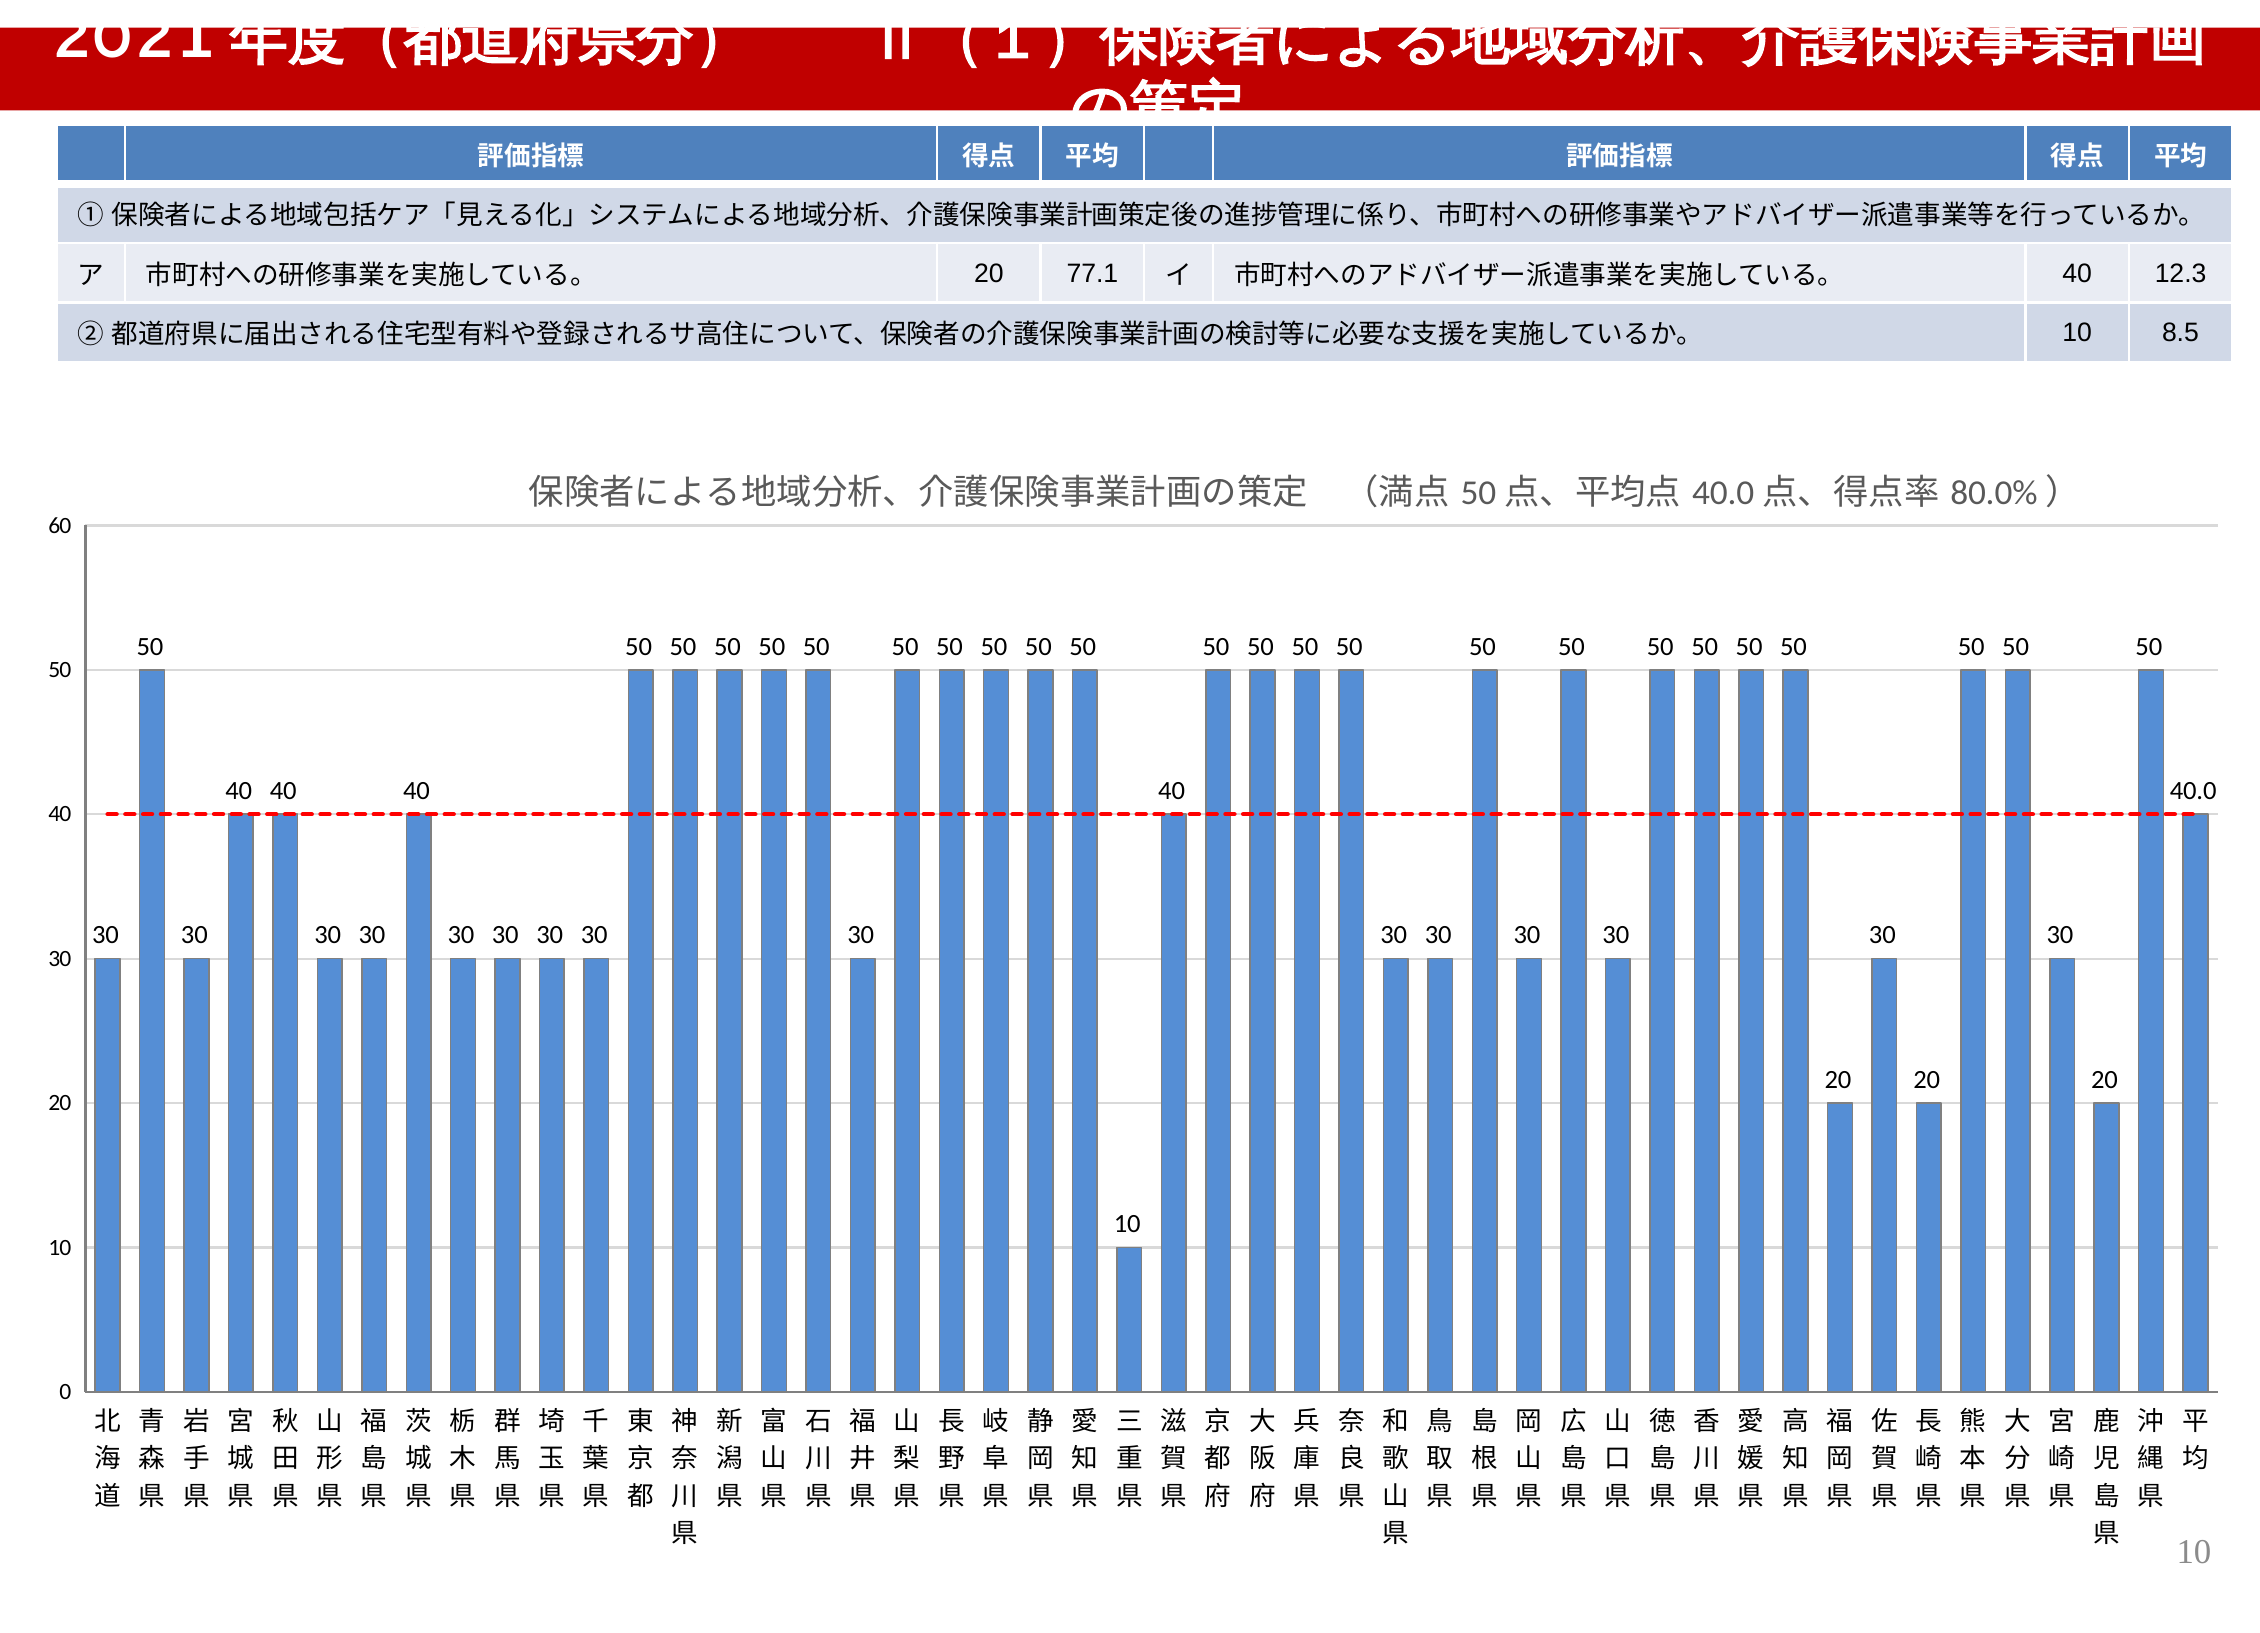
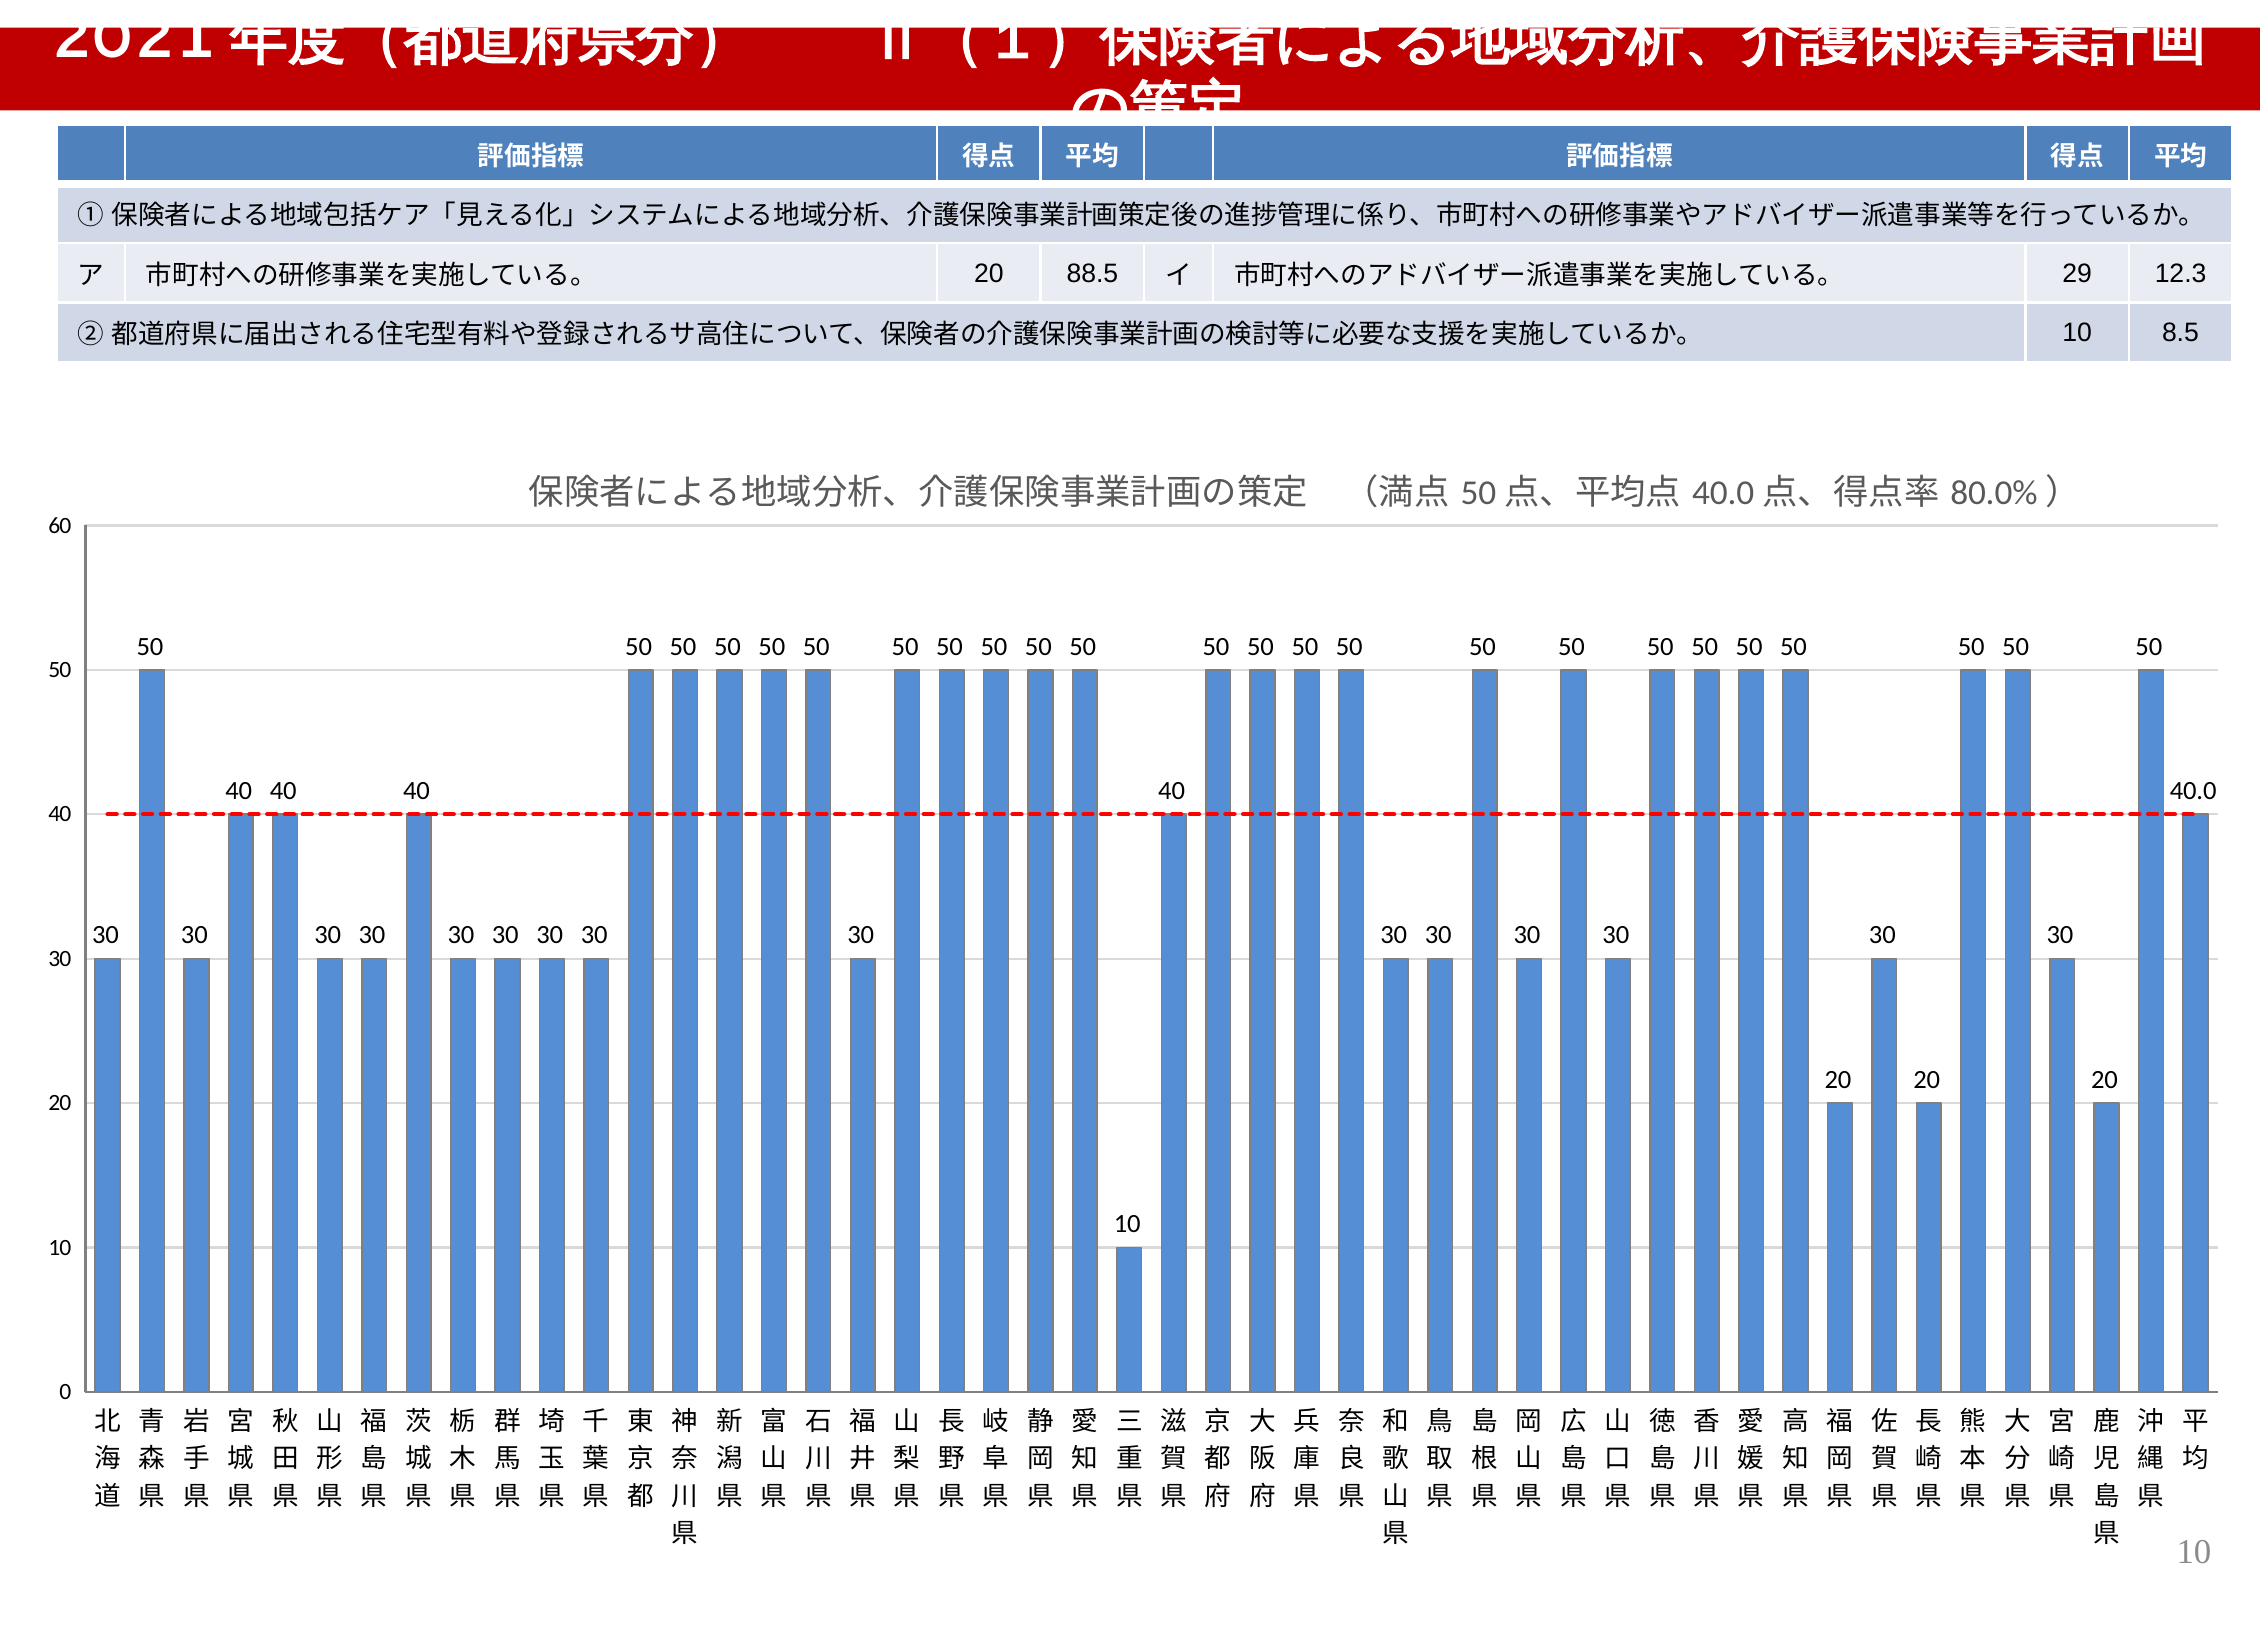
77.1: 77.1 -> 88.5 (1092, 273)
40: 40 -> 29 (2077, 273)
